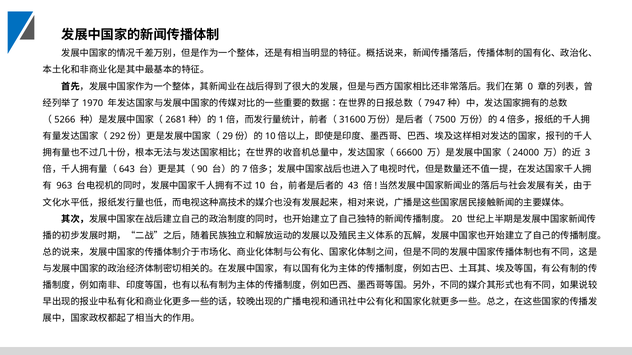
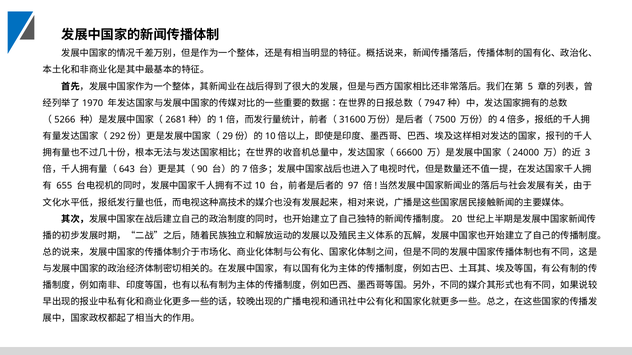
0: 0 -> 5 (530, 87)
963: 963 -> 655 (64, 186)
43: 43 -> 97 (353, 186)
